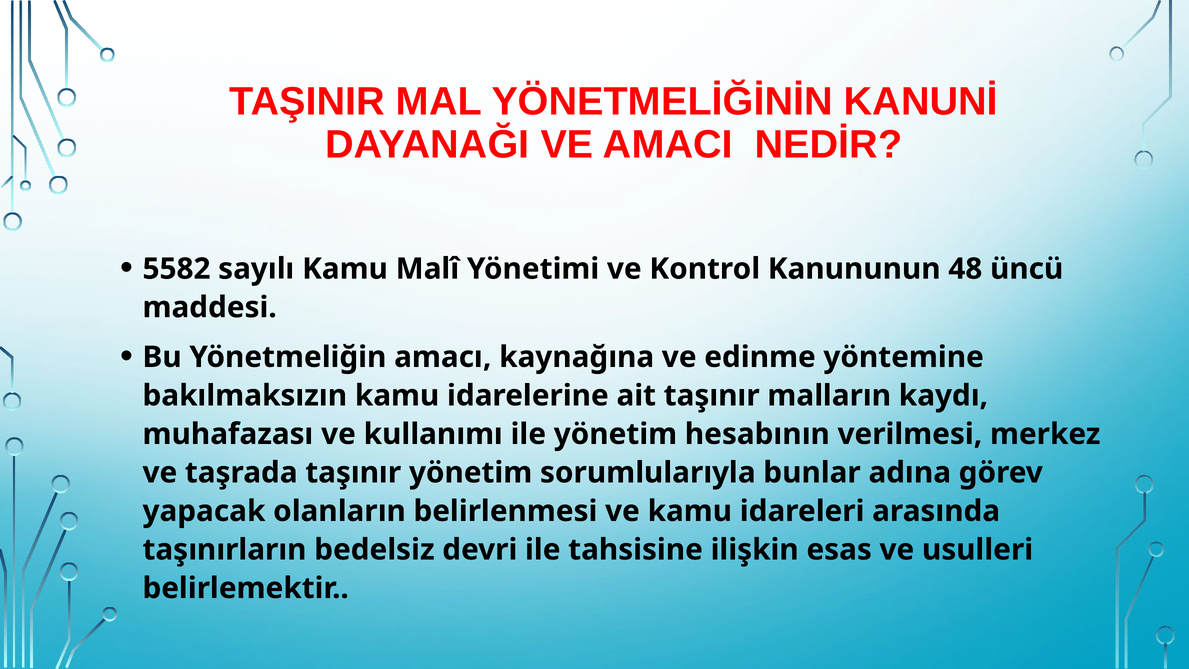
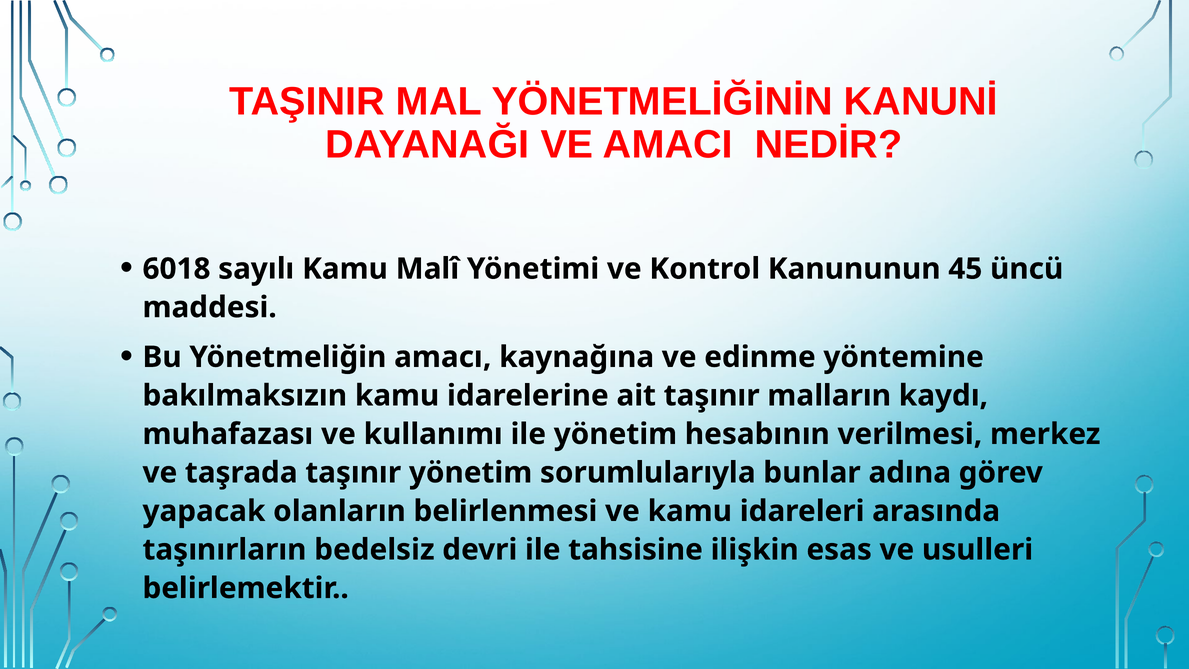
5582: 5582 -> 6018 (177, 269)
48: 48 -> 45 (965, 269)
